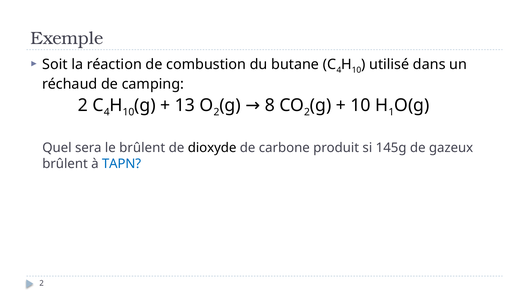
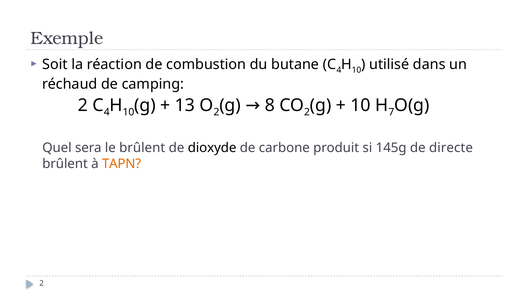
1: 1 -> 7 (391, 112)
gazeux: gazeux -> directe (451, 148)
TAPN colour: blue -> orange (121, 163)
